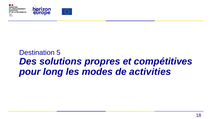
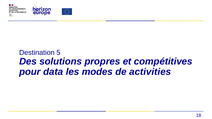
long: long -> data (53, 72)
